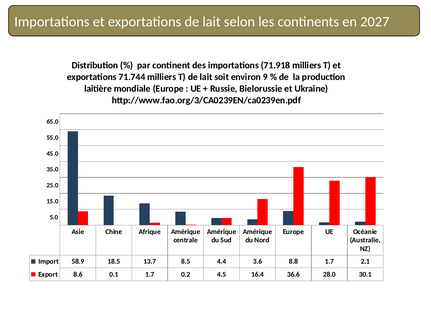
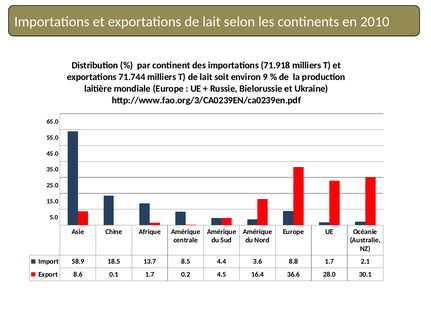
2027: 2027 -> 2010 (375, 22)
